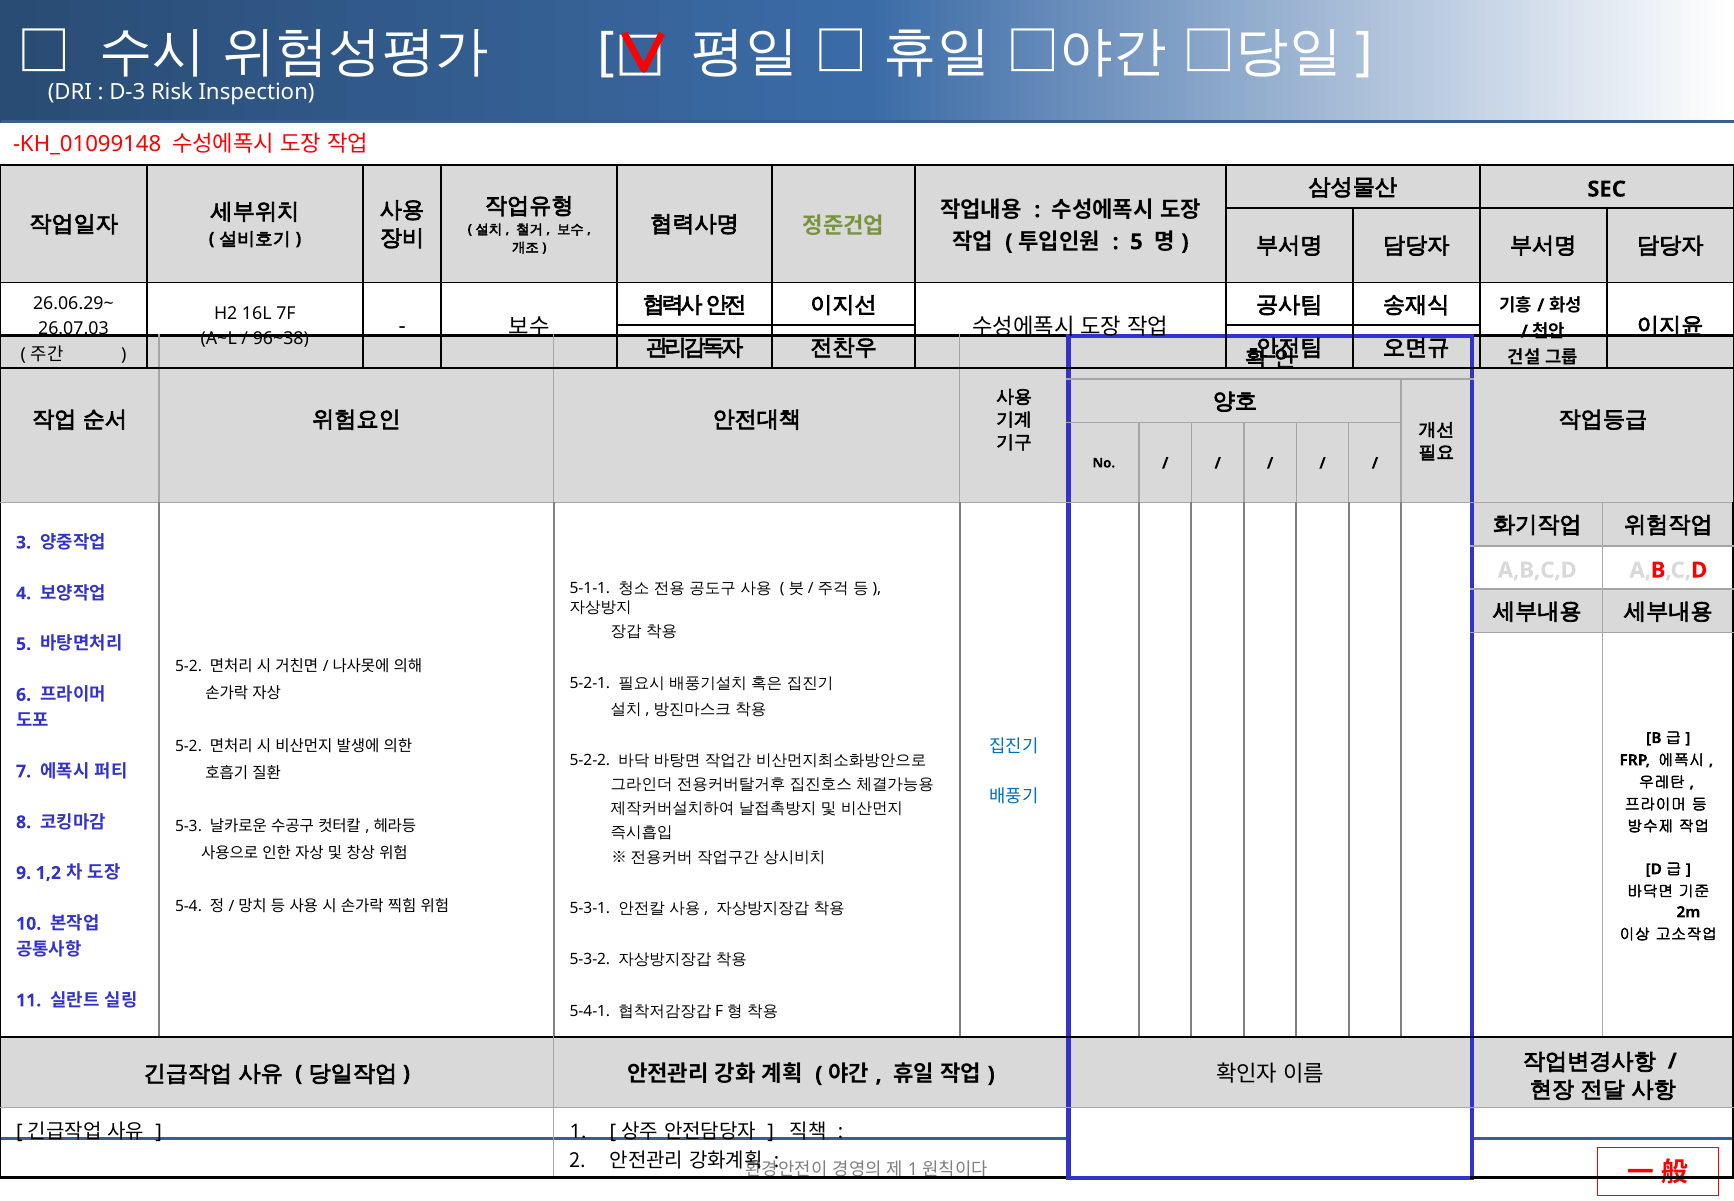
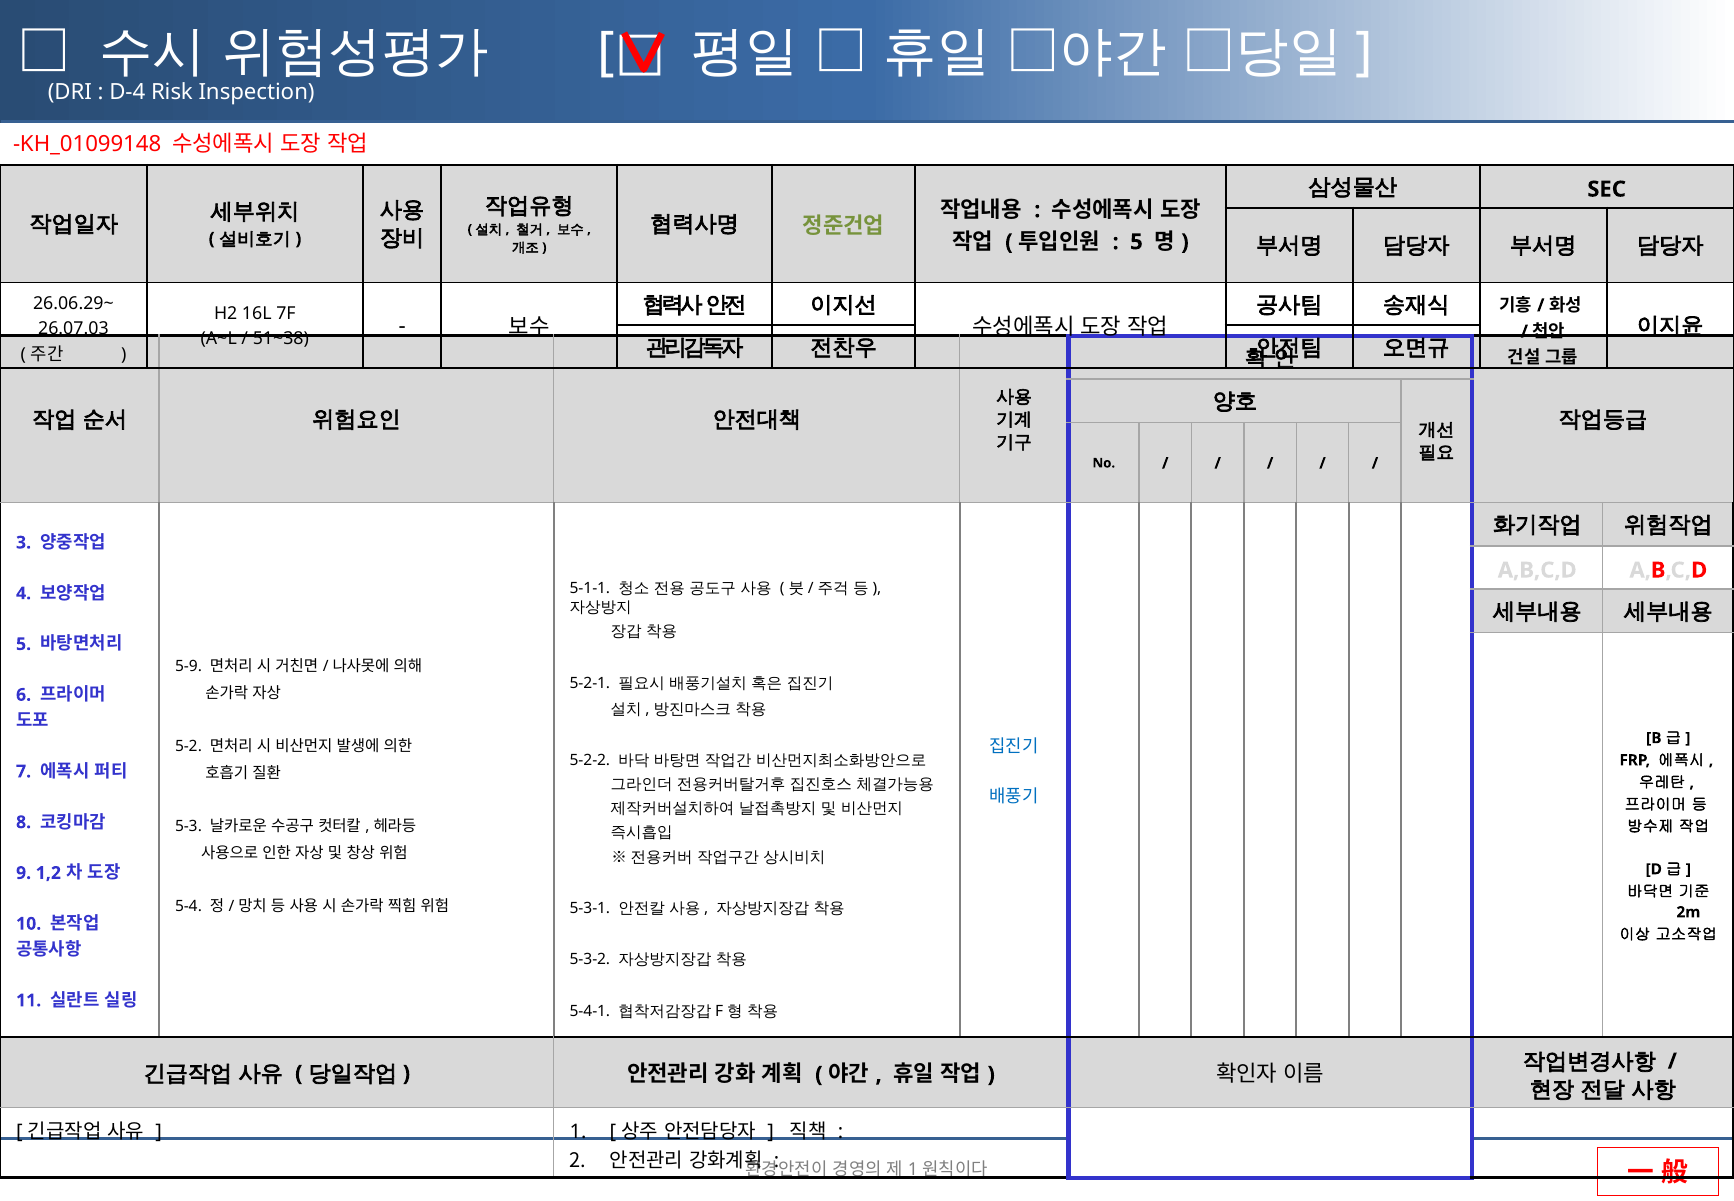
D-3: D-3 -> D-4 (127, 92)
96~38: 96~38 -> 51~38 (281, 339)
5-2: 5-2 -> 5-9 (189, 666)
